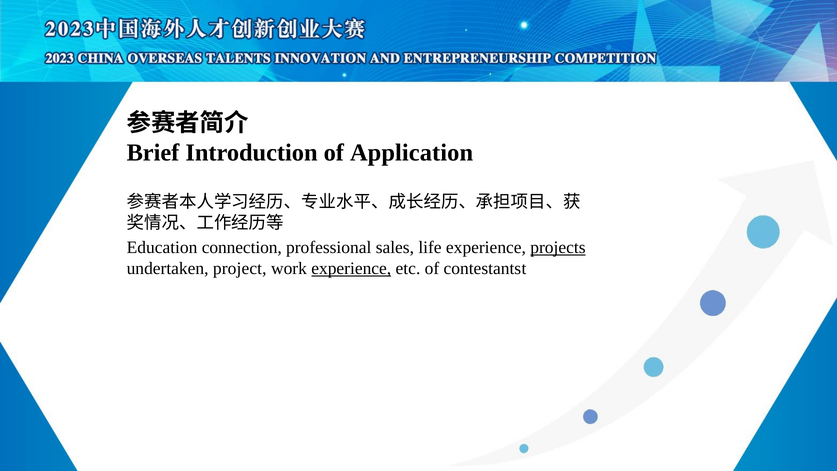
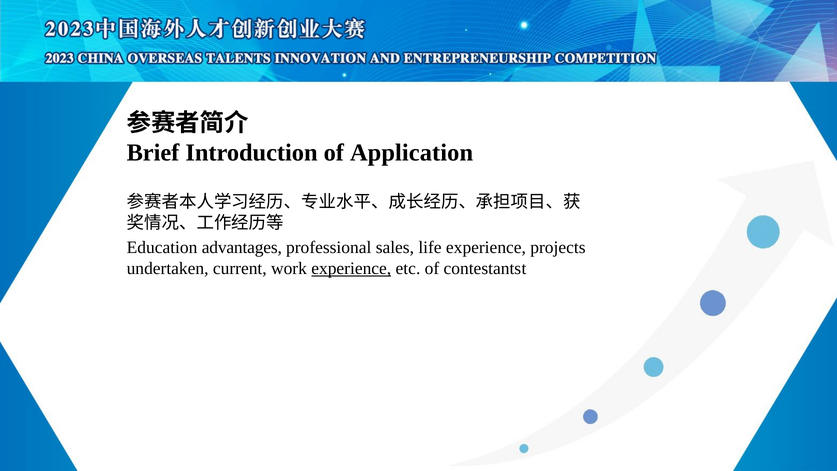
connection: connection -> advantages (242, 247)
projects underline: present -> none (558, 247)
project: project -> current (240, 268)
